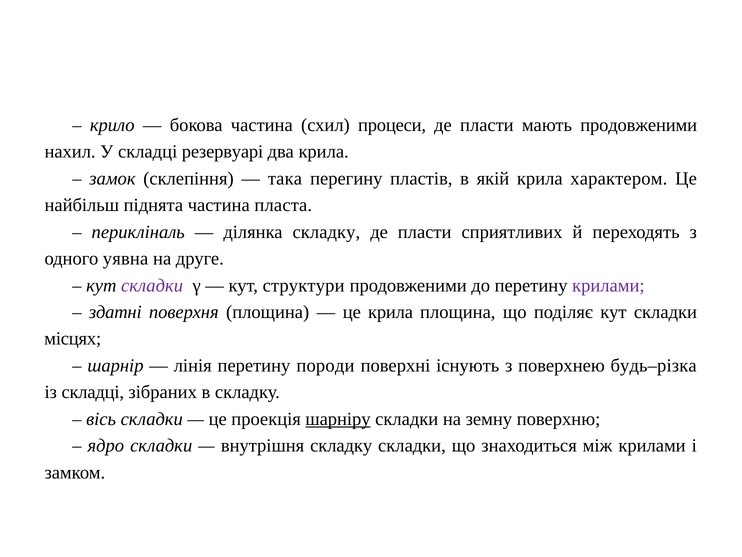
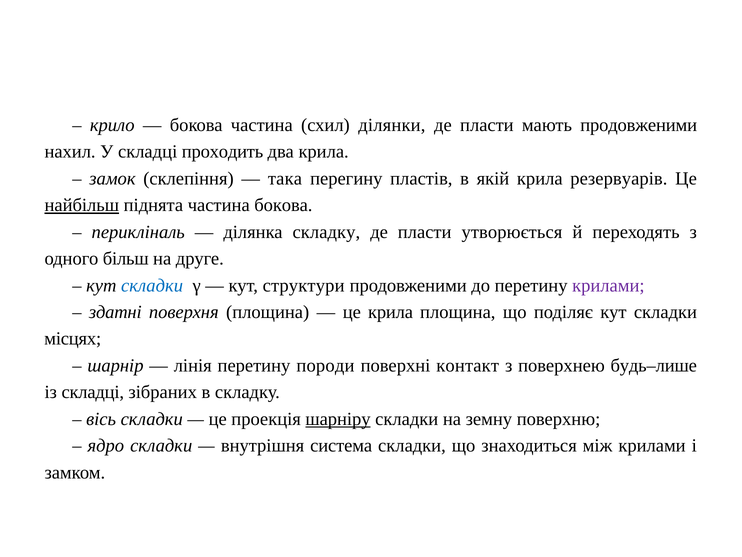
процеси: процеси -> ділянки (392, 125)
резервуарі: резервуарі -> проходить (223, 152)
характером: характером -> резервуарів (619, 178)
найбільш underline: none -> present (82, 205)
частина пласта: пласта -> бокова (283, 205)
сприятливих: сприятливих -> утворюється (512, 232)
уявна: уявна -> більш (126, 258)
складки colour: purple -> blue (152, 285)
існують: існують -> контакт (468, 365)
будь–різка: будь–різка -> будь–лише (654, 365)
внутрішня складку: складку -> система (341, 445)
